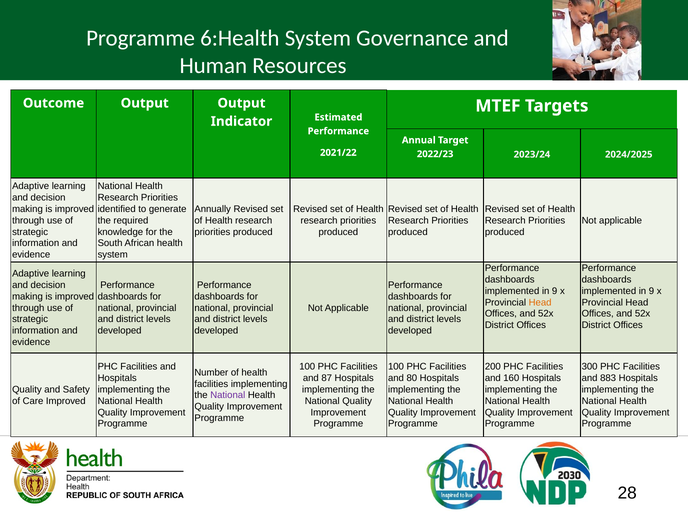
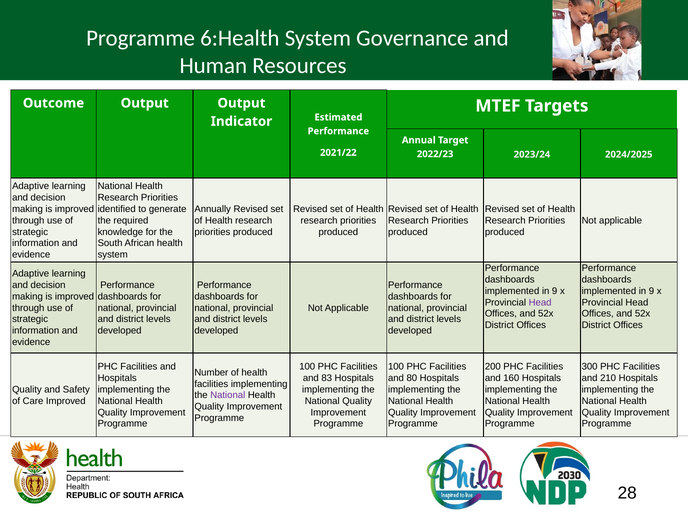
Head colour: orange -> purple (540, 302)
87: 87 -> 83 (327, 378)
883: 883 -> 210 (608, 378)
